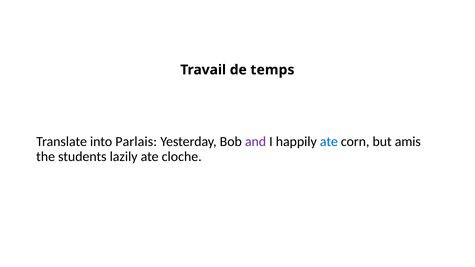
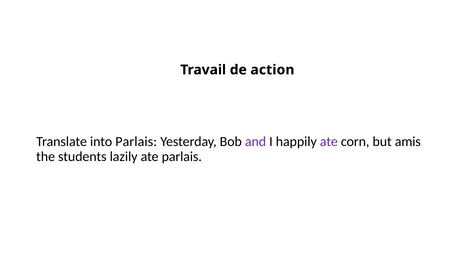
temps: temps -> action (272, 70)
ate colour: blue -> purple (329, 142)
ate cloche: cloche -> parlais (182, 157)
